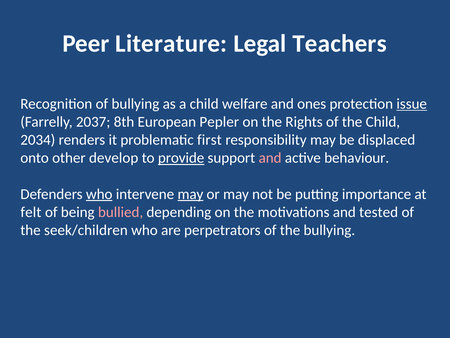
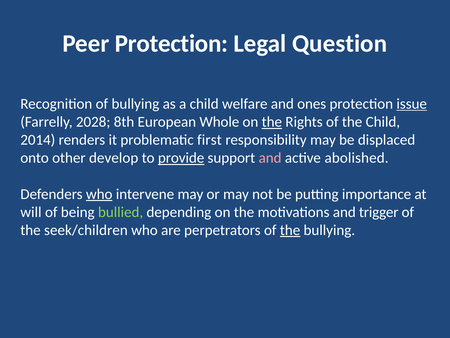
Peer Literature: Literature -> Protection (171, 43)
Teachers: Teachers -> Question (340, 43)
2037: 2037 -> 2028 (93, 122)
Pepler: Pepler -> Whole (219, 122)
the underline: none -> present (272, 122)
2034: 2034 -> 2014 (38, 140)
behaviour: behaviour -> abolished (357, 158)
may underline: present -> none (190, 194)
felt: felt -> will (31, 212)
bullied colour: pink -> light green (121, 212)
tested: tested -> trigger (379, 212)
the underline: none -> present (290, 230)
